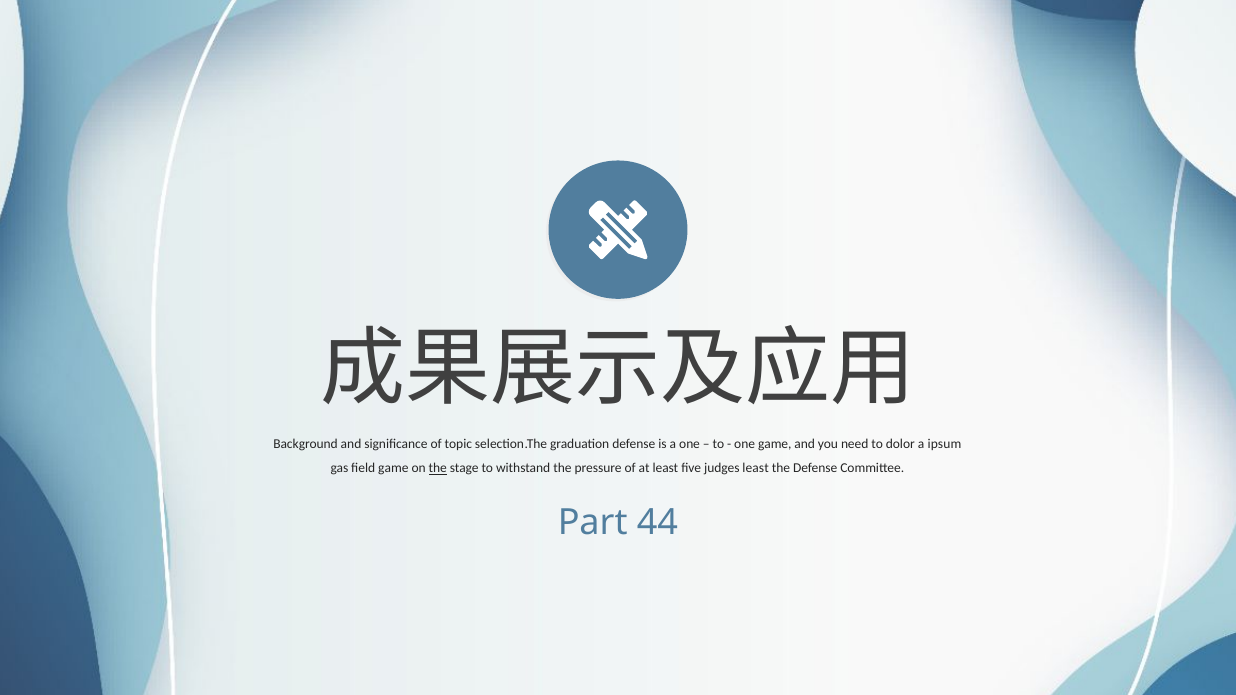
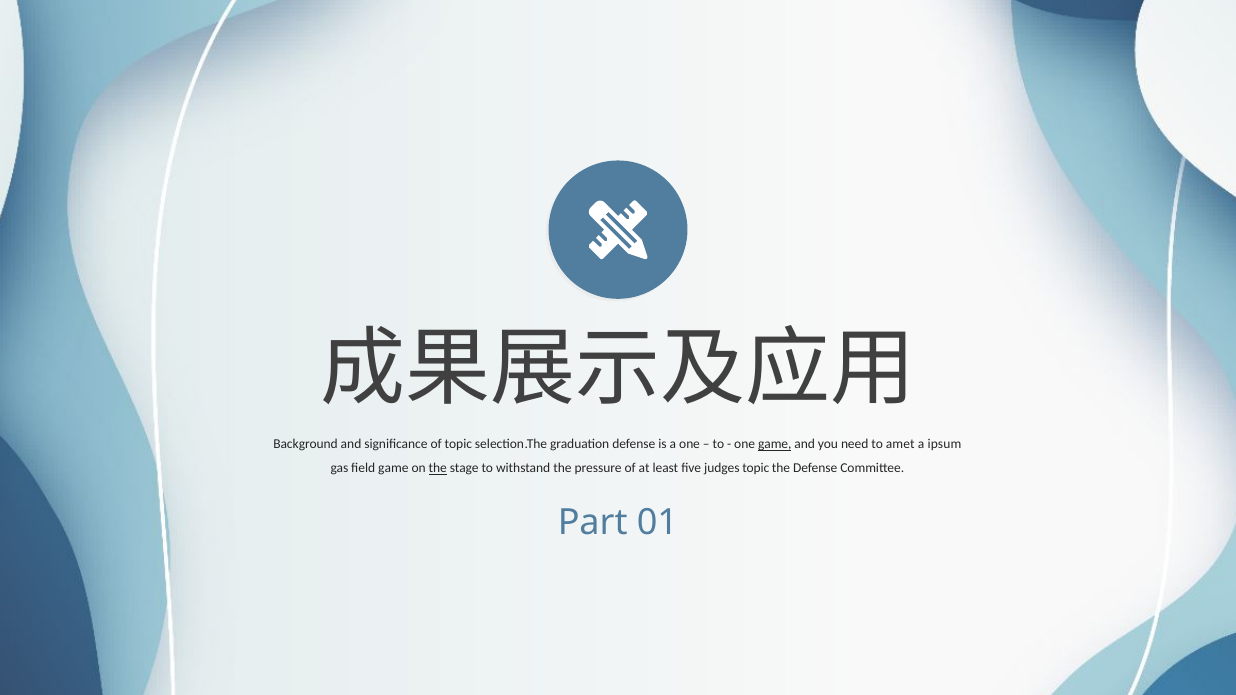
game underline: none -> present (775, 444)
dolor: dolor -> amet (900, 444)
judges least: least -> topic (756, 469)
44: 44 -> 01 (657, 523)
